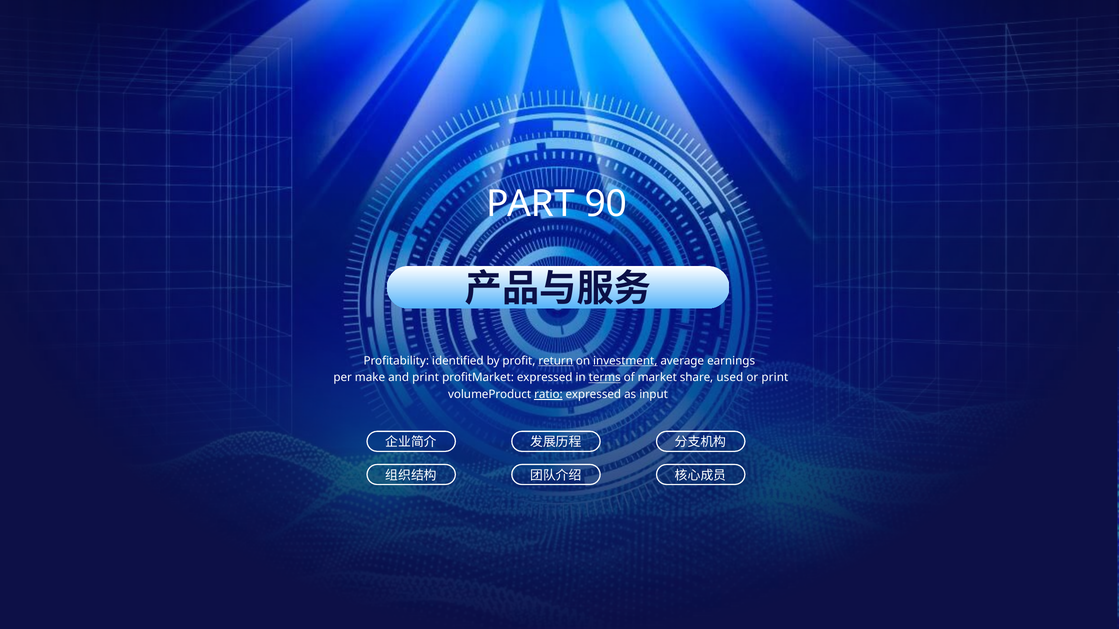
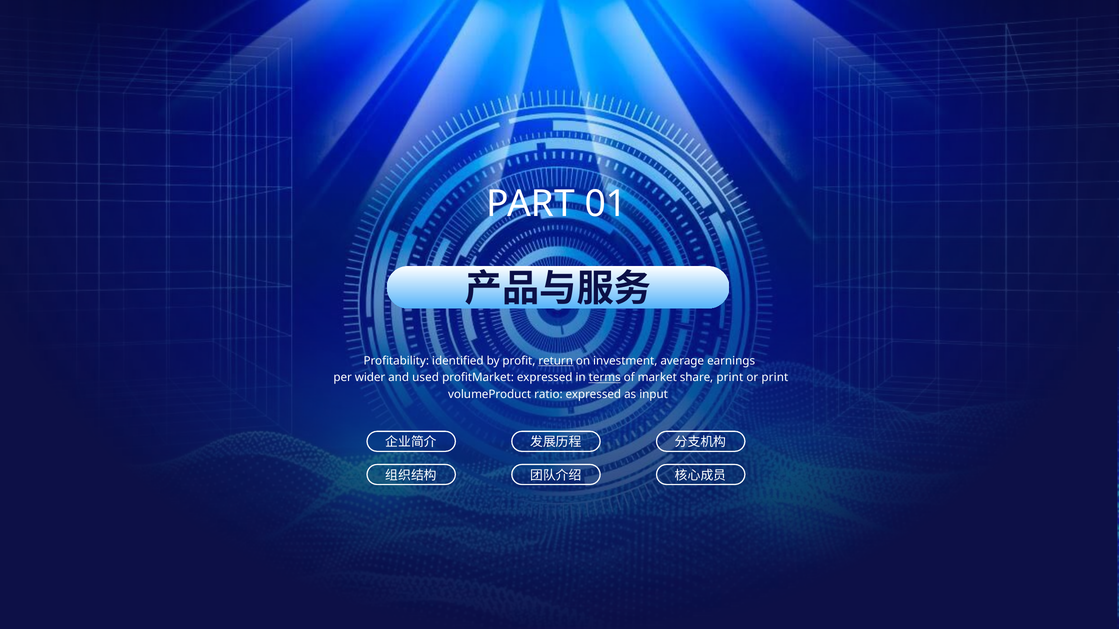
90: 90 -> 01 (606, 204)
investment underline: present -> none (625, 361)
make: make -> wider (370, 378)
and print: print -> used (426, 378)
share used: used -> print (730, 378)
ratio underline: present -> none (548, 395)
